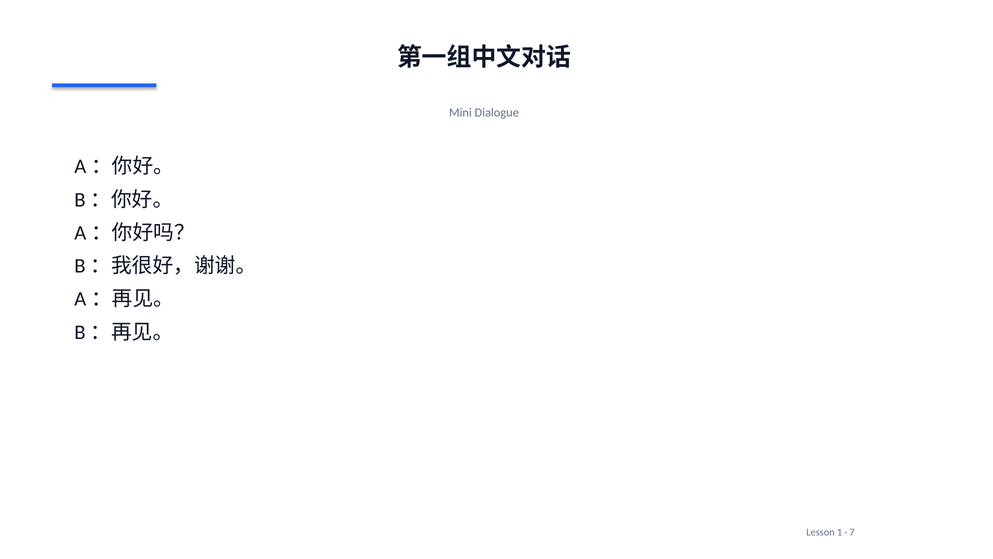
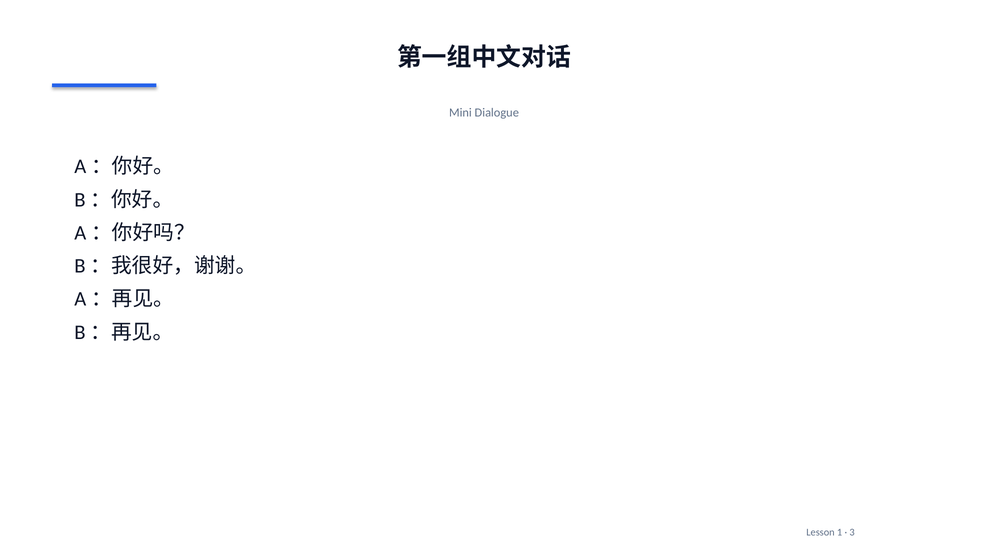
7: 7 -> 3 (852, 532)
